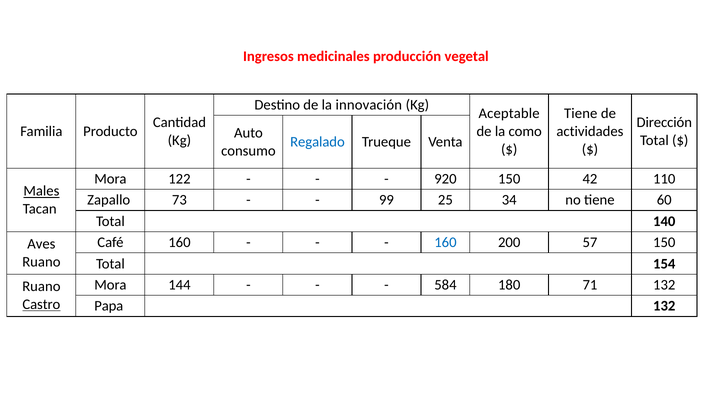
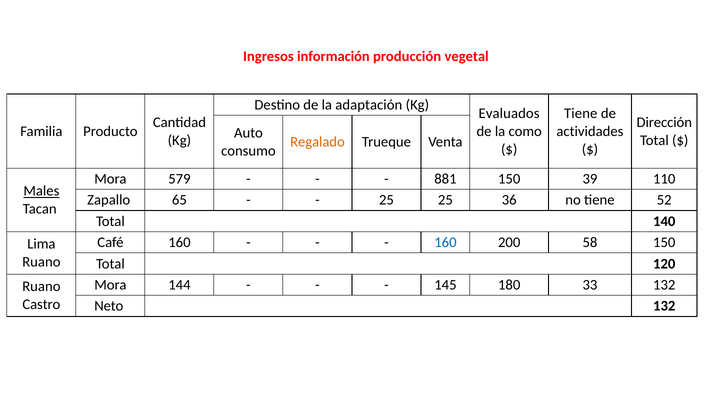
medicinales: medicinales -> información (333, 57)
innovación: innovación -> adaptación (369, 105)
Aceptable: Aceptable -> Evaluados (509, 113)
Regalado colour: blue -> orange (317, 142)
122: 122 -> 579 (179, 179)
920: 920 -> 881 (445, 179)
42: 42 -> 39 (590, 179)
73: 73 -> 65 (179, 200)
99: 99 -> 25 (386, 200)
34: 34 -> 36 (509, 200)
60: 60 -> 52 (664, 200)
57: 57 -> 58 (590, 242)
Aves: Aves -> Lima (41, 244)
154: 154 -> 120 (664, 264)
584: 584 -> 145 (445, 285)
71: 71 -> 33 (590, 285)
Castro underline: present -> none (41, 304)
Papa: Papa -> Neto (109, 306)
